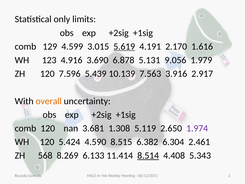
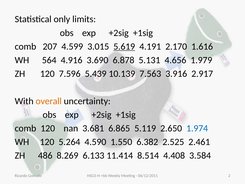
129: 129 -> 207 (50, 46)
123: 123 -> 564 (49, 60)
9.056: 9.056 -> 4.656 (175, 60)
1.308: 1.308 -> 6.865 (119, 128)
1.974 colour: purple -> blue (197, 128)
5.424: 5.424 -> 5.264 (69, 142)
8.515: 8.515 -> 1.550 (121, 142)
6.304: 6.304 -> 2.525 (173, 142)
568: 568 -> 486 (45, 155)
8.514 underline: present -> none (148, 155)
5.343: 5.343 -> 3.584 (200, 155)
